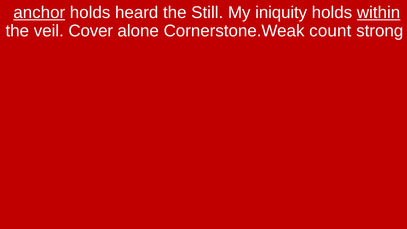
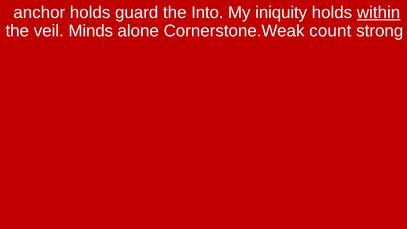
anchor underline: present -> none (39, 13)
heard: heard -> guard (137, 13)
Still: Still -> Into (207, 13)
Cover: Cover -> Minds (91, 31)
